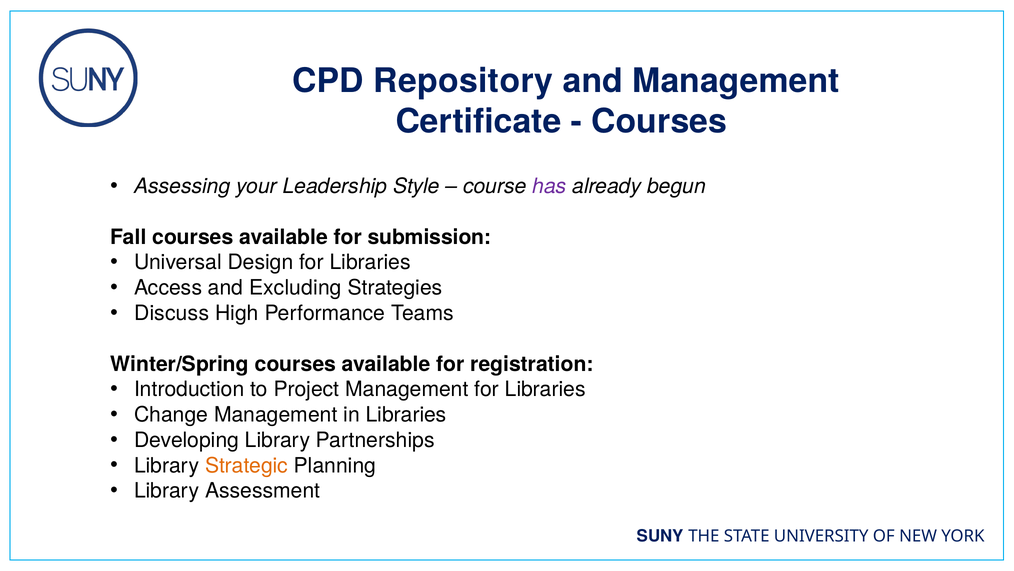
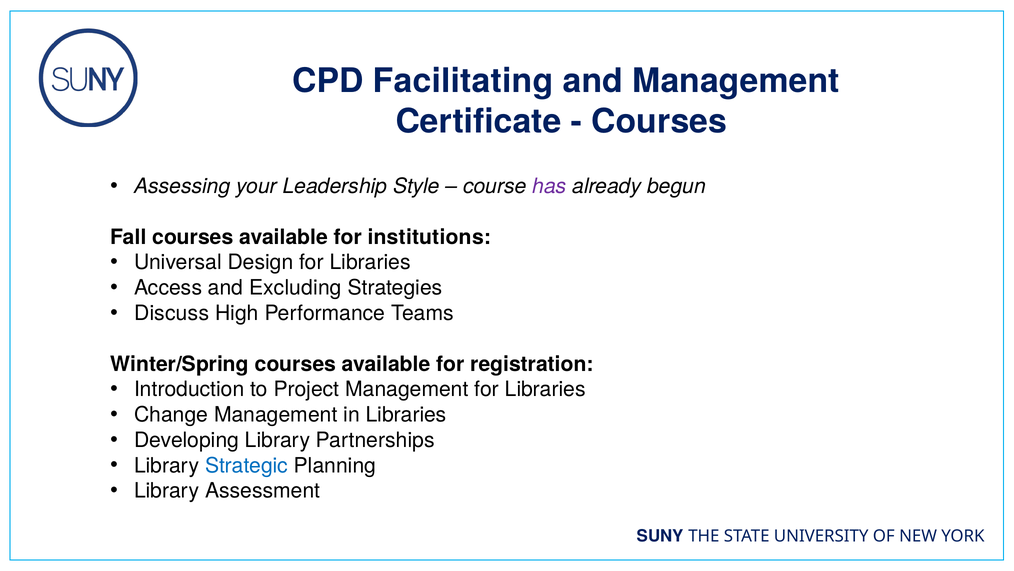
Repository: Repository -> Facilitating (463, 81)
submission: submission -> institutions (429, 237)
Strategic colour: orange -> blue (247, 465)
